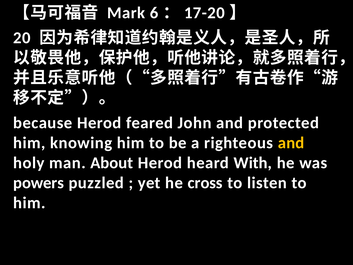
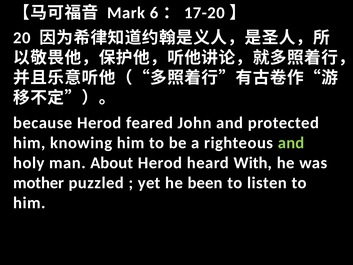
and colour: yellow -> light green (291, 143)
powers: powers -> mother (39, 183)
cross: cross -> been (205, 183)
